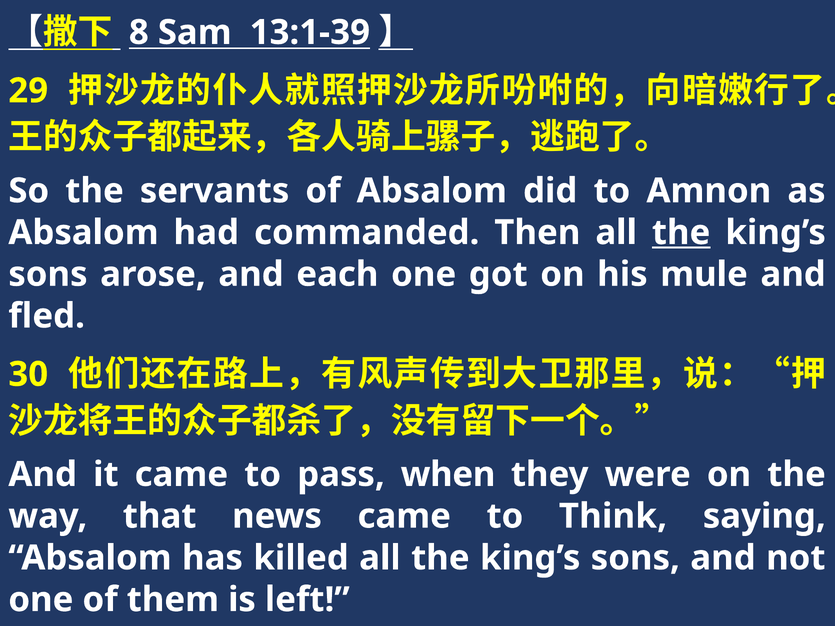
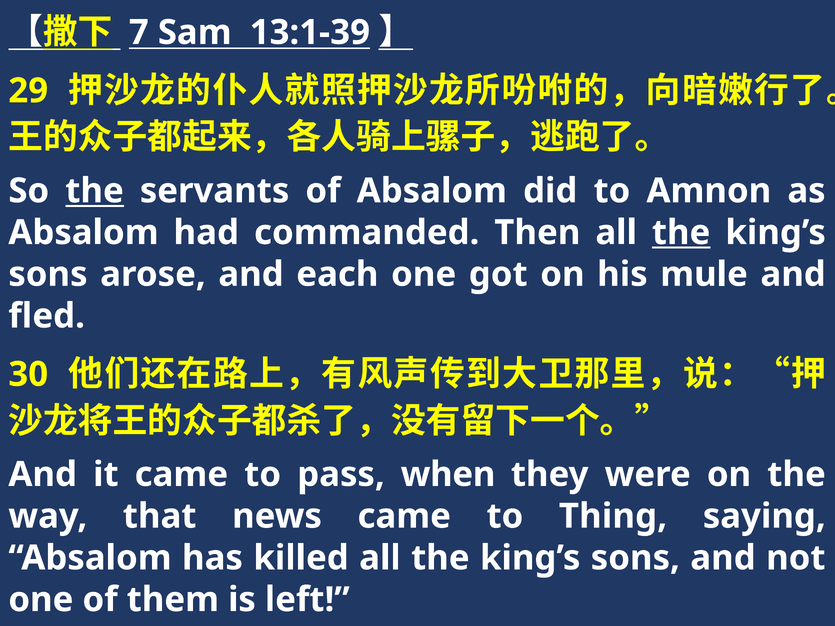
8: 8 -> 7 (139, 32)
the underline: none -> present (95, 191)
Think: Think -> Thing (613, 516)
